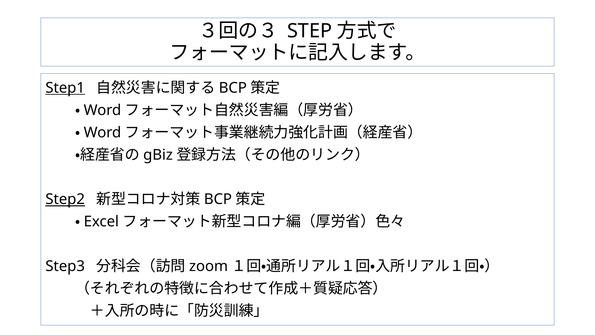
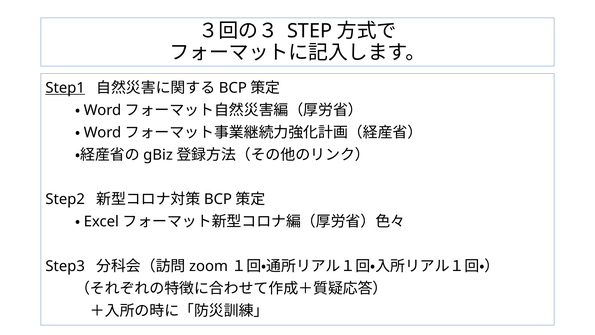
Step2 underline: present -> none (65, 199)
